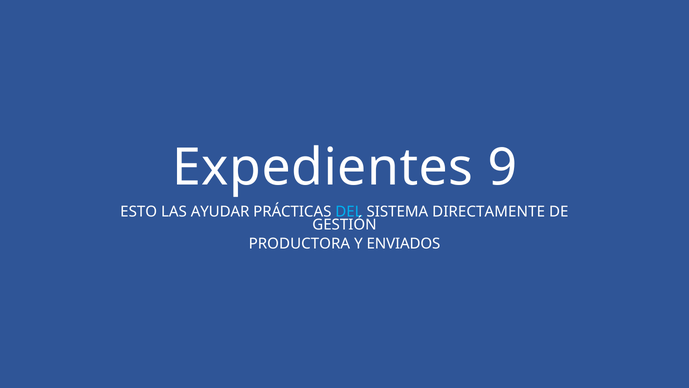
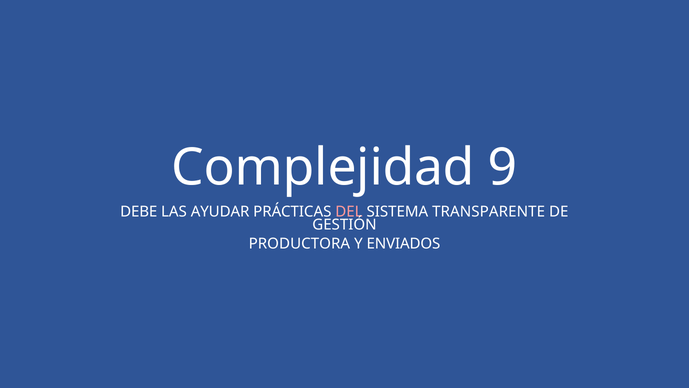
Expedientes: Expedientes -> Complejidad (323, 168)
ESTO: ESTO -> DEBE (139, 212)
DEL colour: light blue -> pink (349, 212)
DIRECTAMENTE: DIRECTAMENTE -> TRANSPARENTE (489, 212)
